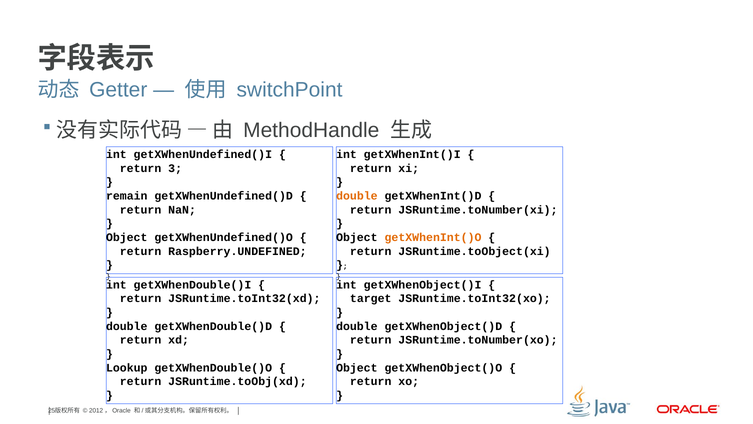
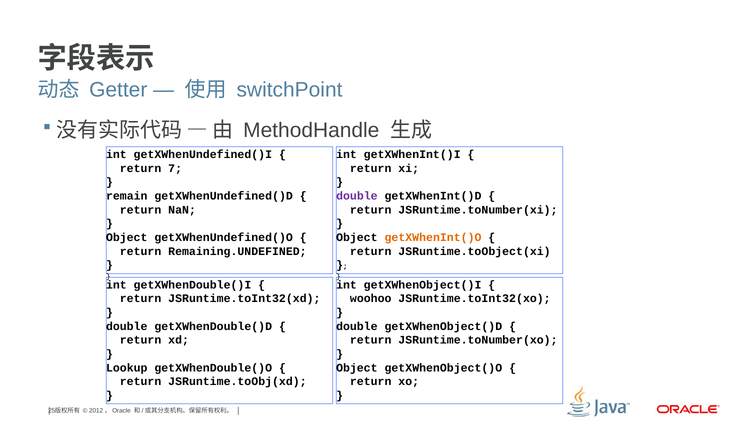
3: 3 -> 7 (175, 168)
double colour: orange -> purple (357, 196)
Raspberry.UNDEFINED: Raspberry.UNDEFINED -> Remaining.UNDEFINED (237, 251)
target: target -> woohoo (371, 298)
